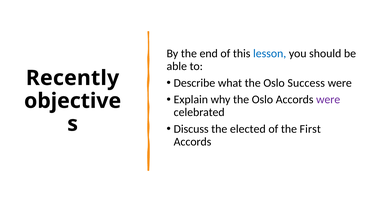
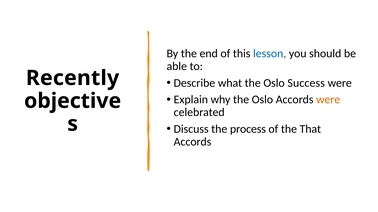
were colour: purple -> orange (328, 100)
elected: elected -> process (248, 129)
First: First -> That (310, 129)
